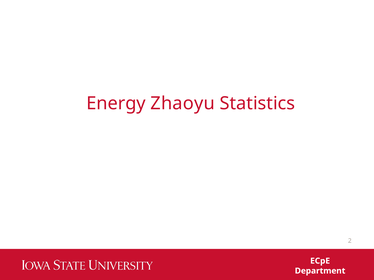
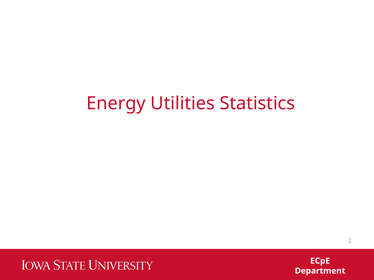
Zhaoyu: Zhaoyu -> Utilities (183, 104)
